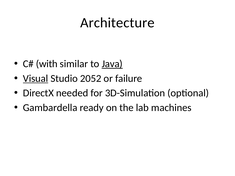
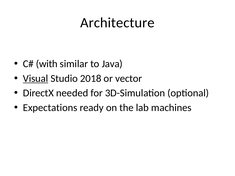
Java underline: present -> none (112, 64)
2052: 2052 -> 2018 (91, 79)
failure: failure -> vector (129, 79)
Gambardella: Gambardella -> Expectations (50, 108)
